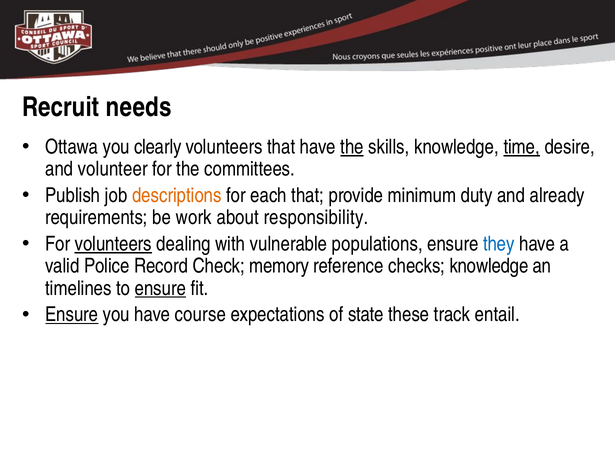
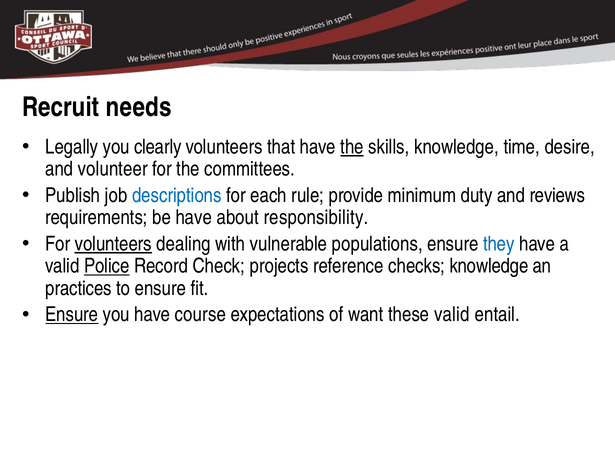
Ottawa: Ottawa -> Legally (72, 147)
time underline: present -> none (522, 147)
descriptions colour: orange -> blue (177, 196)
each that: that -> rule (308, 196)
already: already -> reviews (557, 196)
be work: work -> have (194, 218)
Police underline: none -> present (107, 266)
memory: memory -> projects (279, 266)
timelines: timelines -> practices (78, 288)
ensure underline: present -> none (160, 288)
state: state -> want (366, 315)
these track: track -> valid (452, 315)
